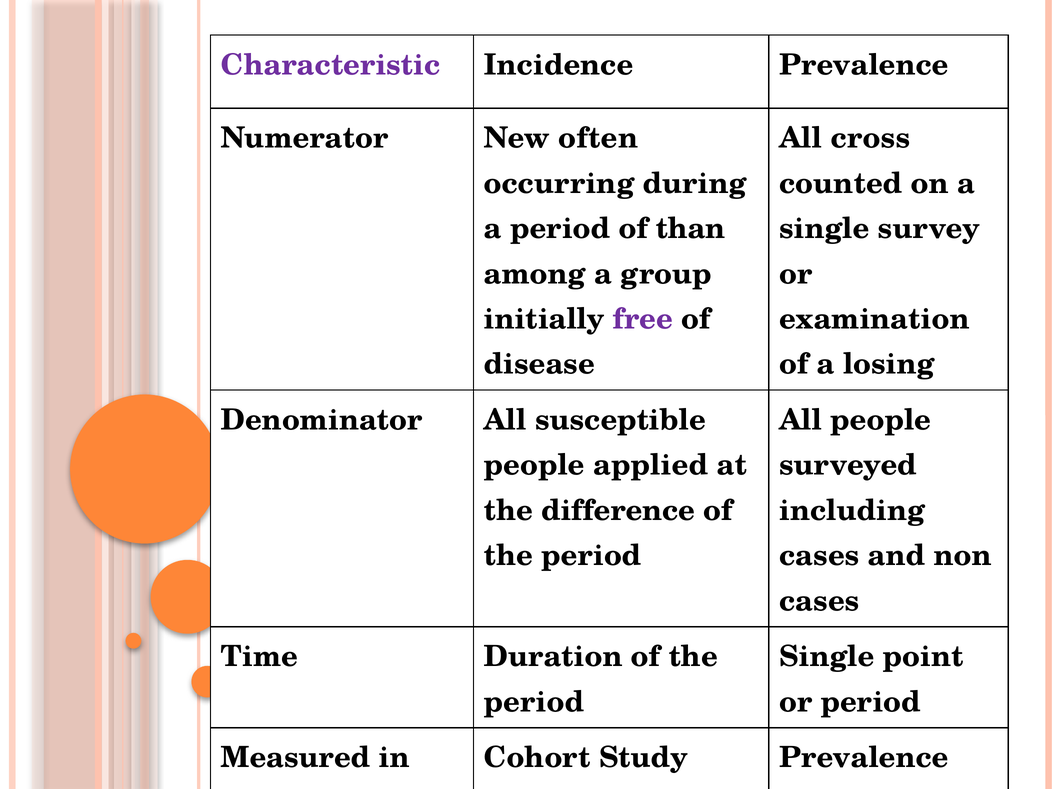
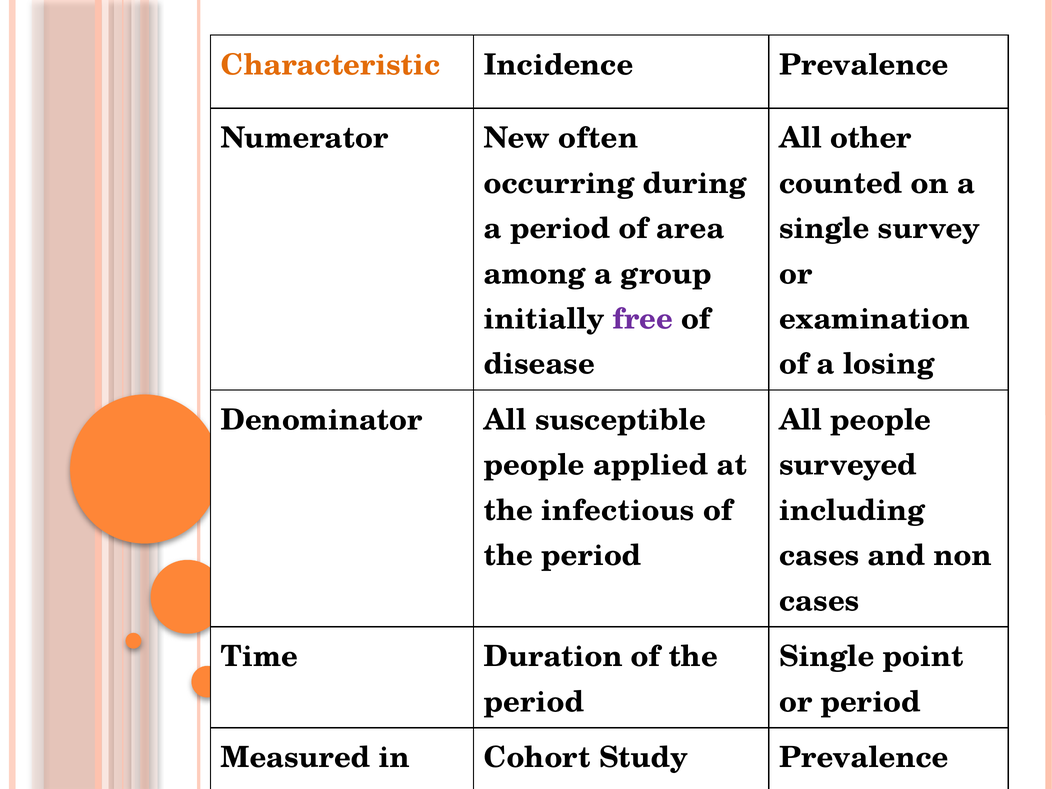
Characteristic colour: purple -> orange (331, 65)
All cross: cross -> other (871, 138)
than: than -> area (690, 229)
difference: difference -> infectious (618, 511)
